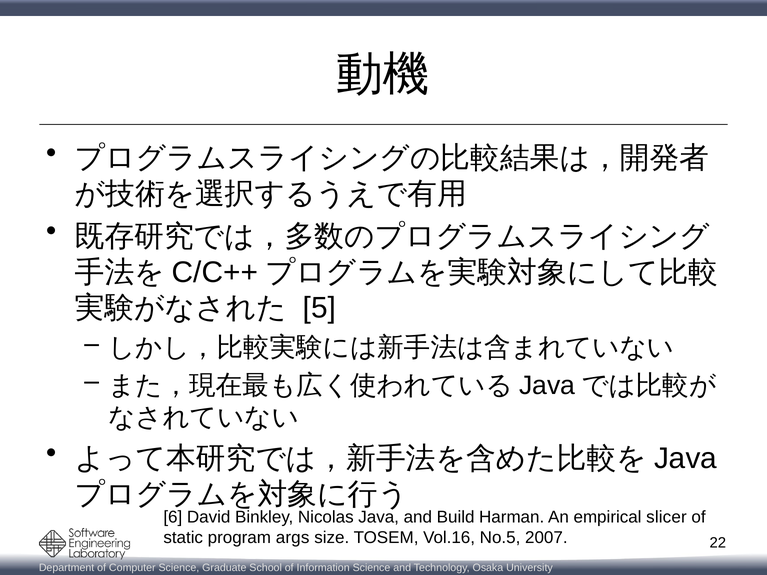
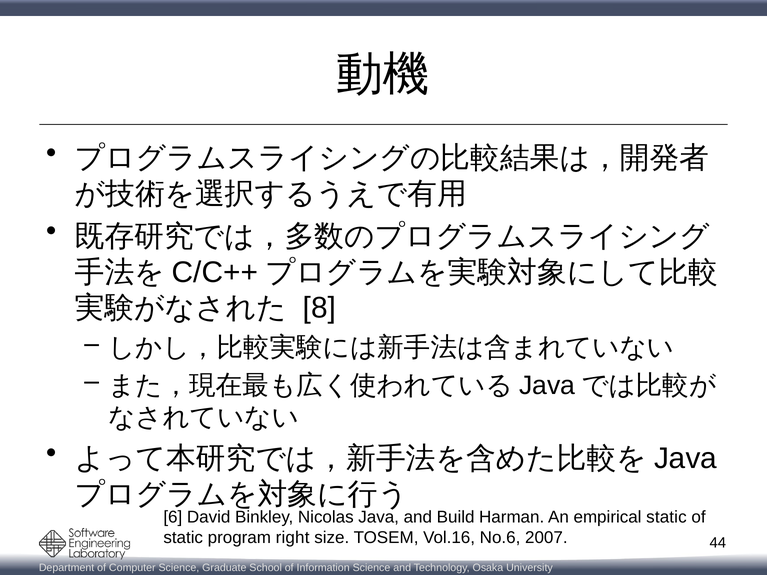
5: 5 -> 8 (319, 308)
empirical slicer: slicer -> static (666, 517)
args: args -> right (293, 538)
No.5: No.5 -> No.6 (500, 538)
22: 22 -> 44 (718, 543)
